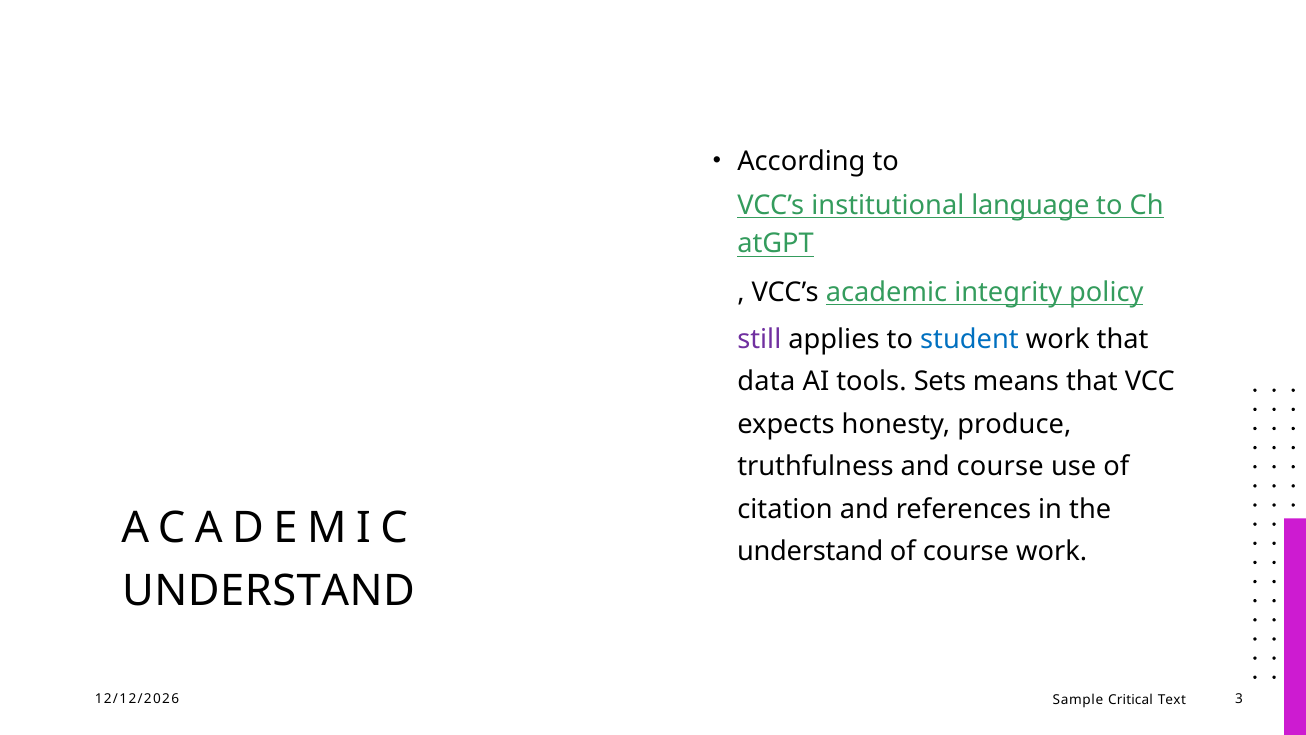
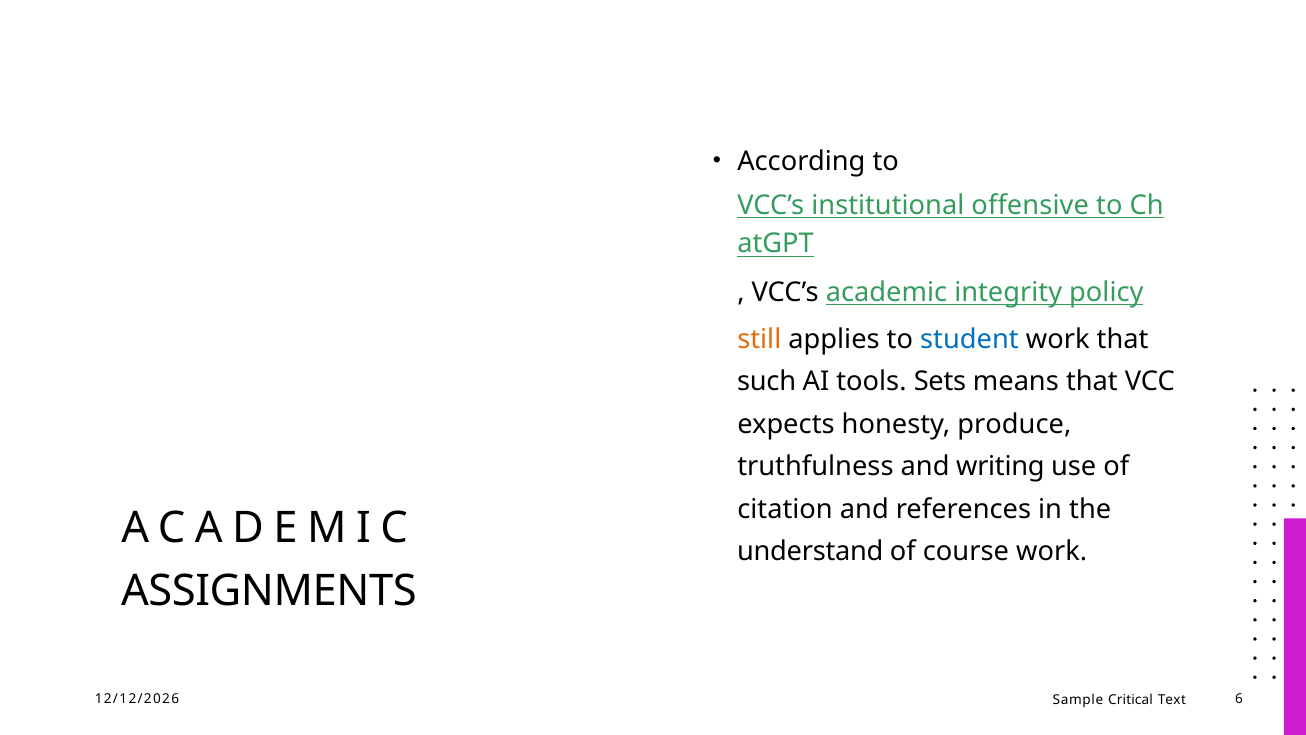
language: language -> offensive (1030, 205)
still colour: purple -> orange (759, 339)
data: data -> such (767, 382)
and course: course -> writing (1000, 467)
UNDERSTAND: UNDERSTAND -> ASSIGNMENTS (269, 591)
3: 3 -> 6 (1239, 699)
